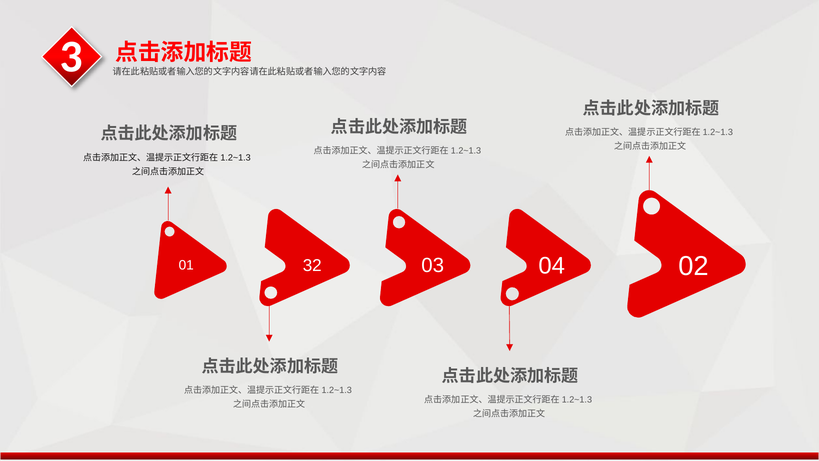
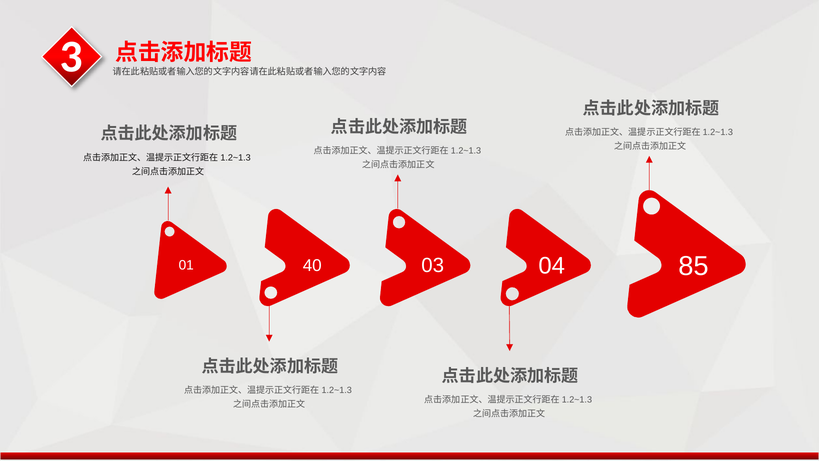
32: 32 -> 40 (312, 265)
02: 02 -> 85 (693, 266)
